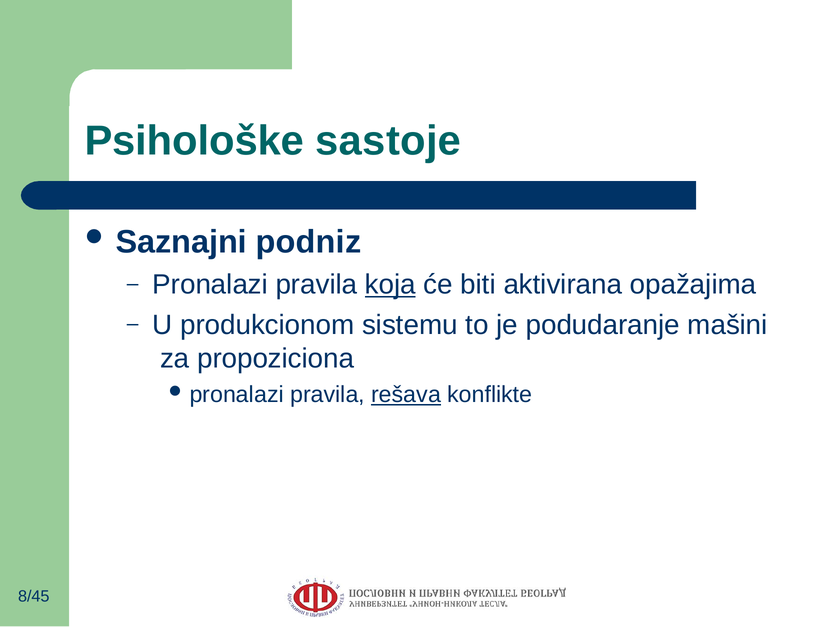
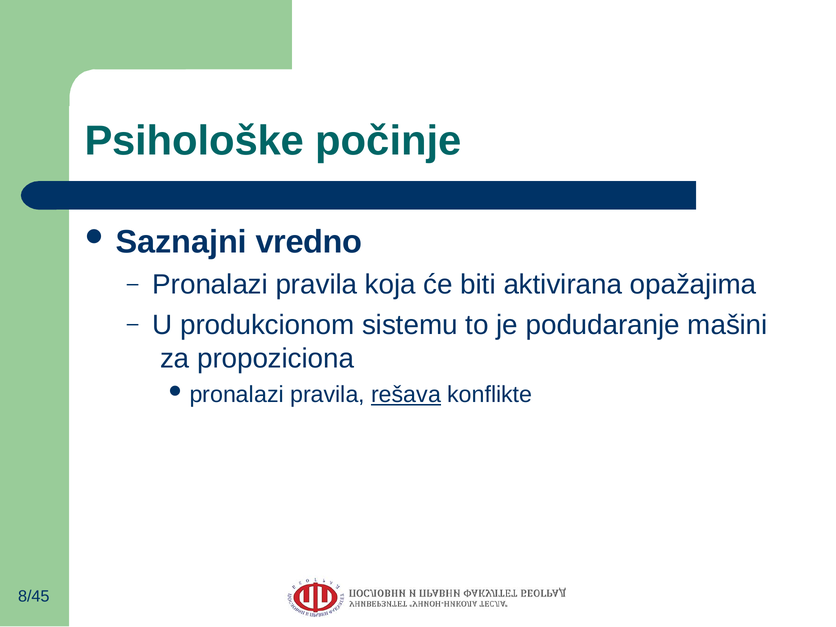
sastoje: sastoje -> počinje (388, 141)
podniz: podniz -> vredno (309, 242)
koja underline: present -> none (390, 285)
